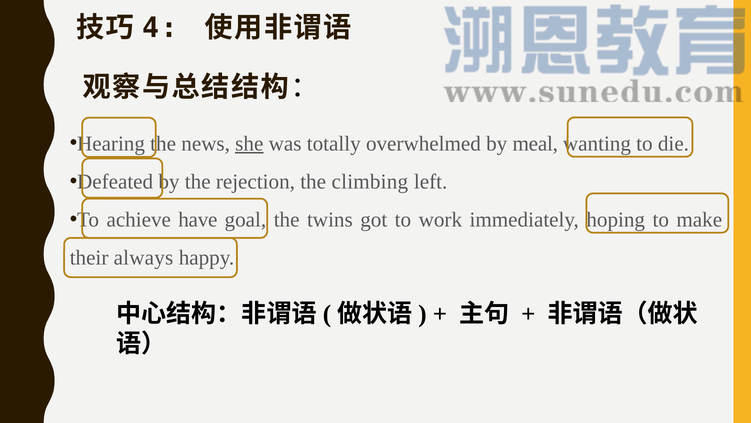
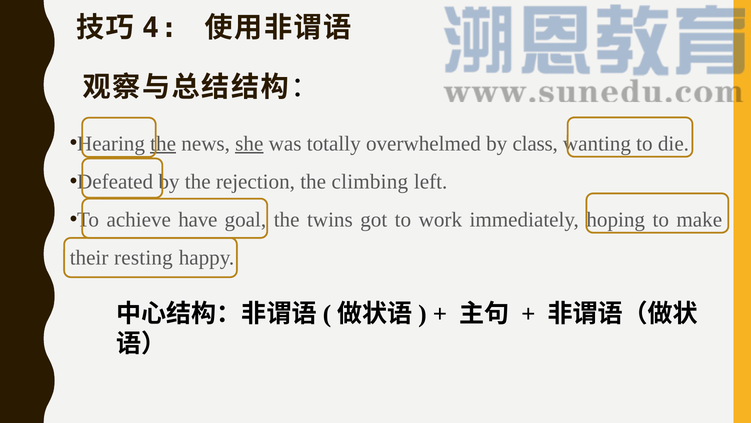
the underline: none -> present (163, 143)
meal: meal -> class (535, 143)
always: always -> resting (143, 258)
